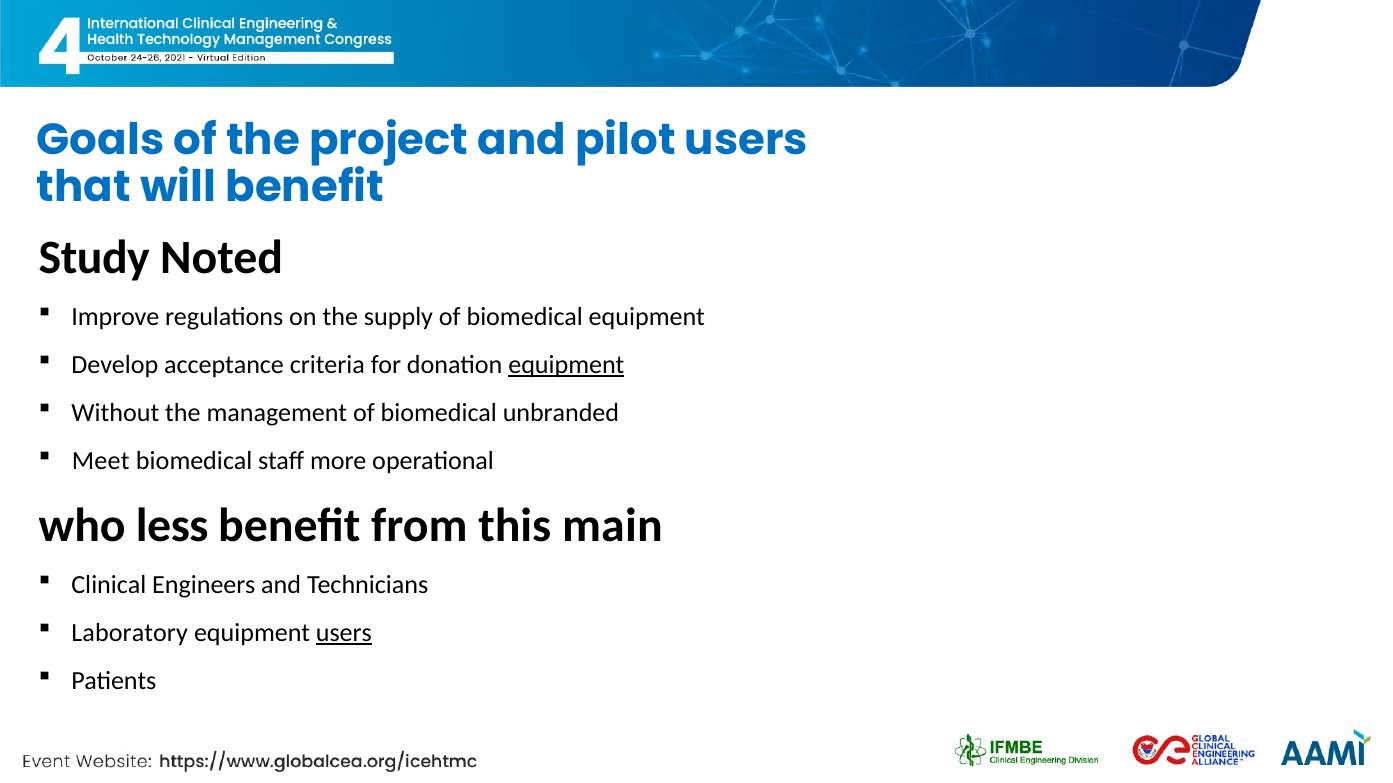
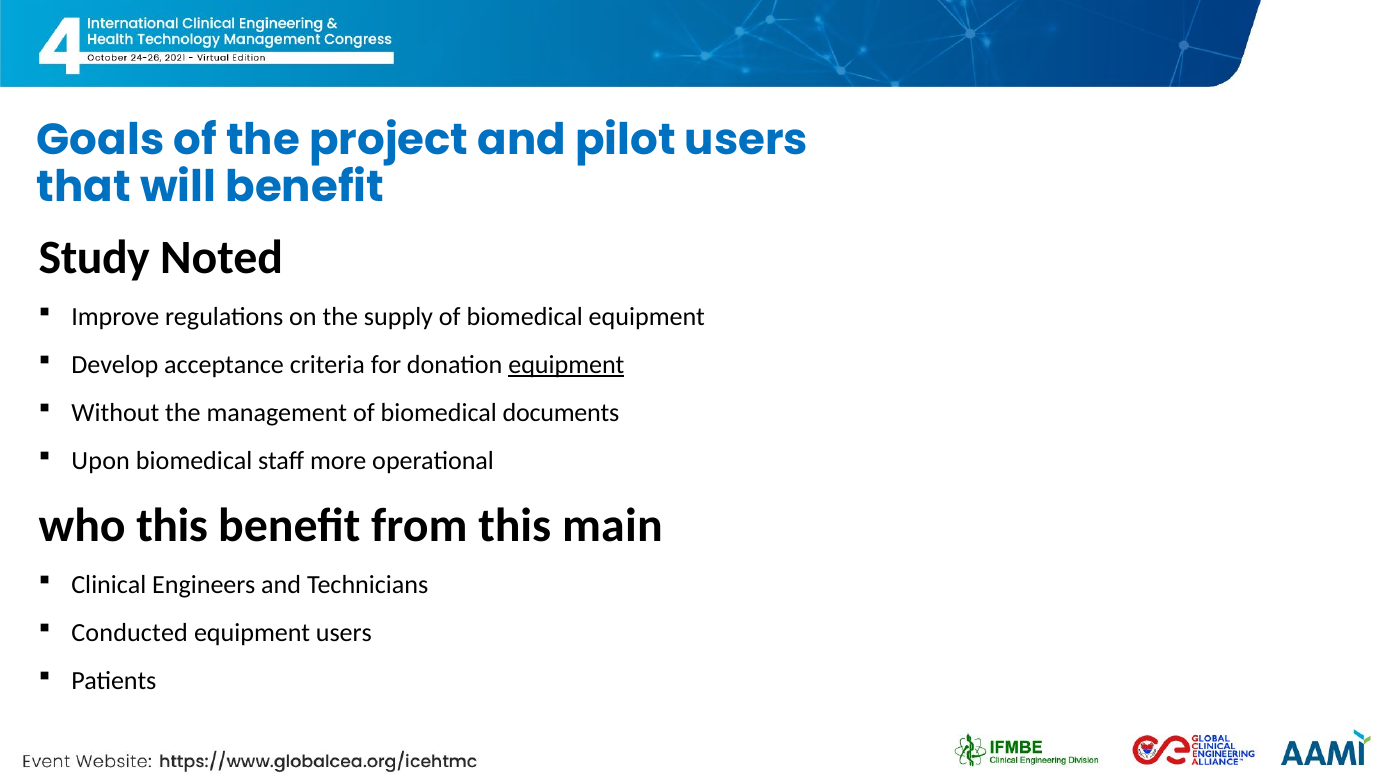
unbranded: unbranded -> documents (561, 413)
Meet: Meet -> Upon (101, 461)
who less: less -> this (172, 526)
Laboratory: Laboratory -> Conducted (130, 633)
users underline: present -> none (344, 633)
